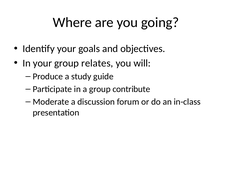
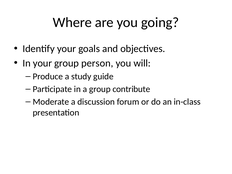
relates: relates -> person (97, 63)
